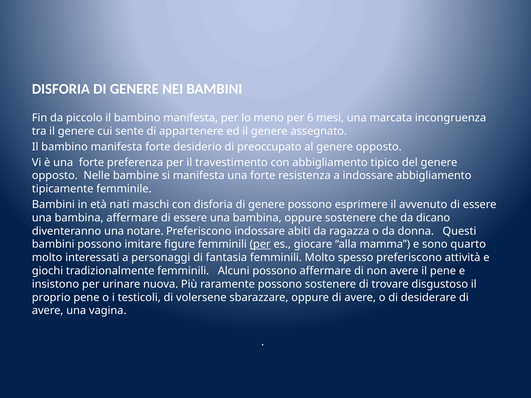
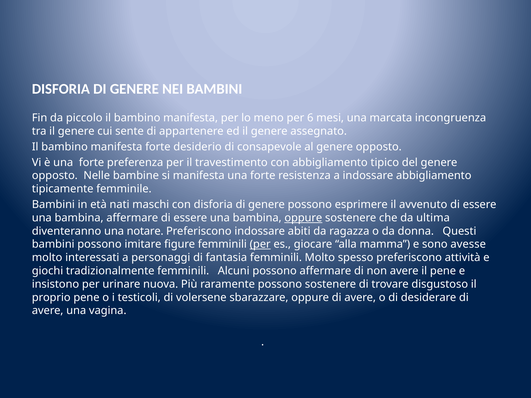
preoccupato: preoccupato -> consapevole (269, 147)
oppure underline: none -> present (303, 218)
dicano: dicano -> ultima (433, 218)
quarto: quarto -> avesse (468, 244)
